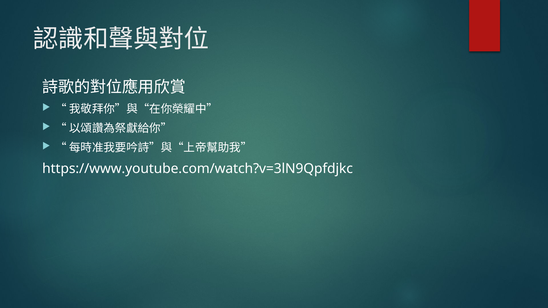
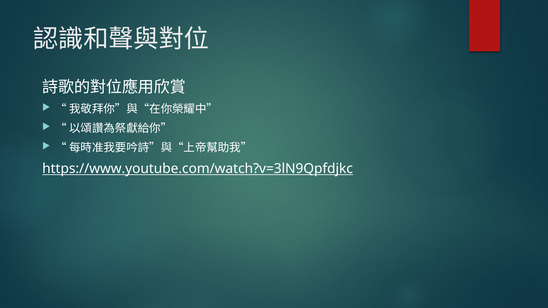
https://www.youtube.com/watch?v=3lN9Qpfdjkc underline: none -> present (198, 169)
